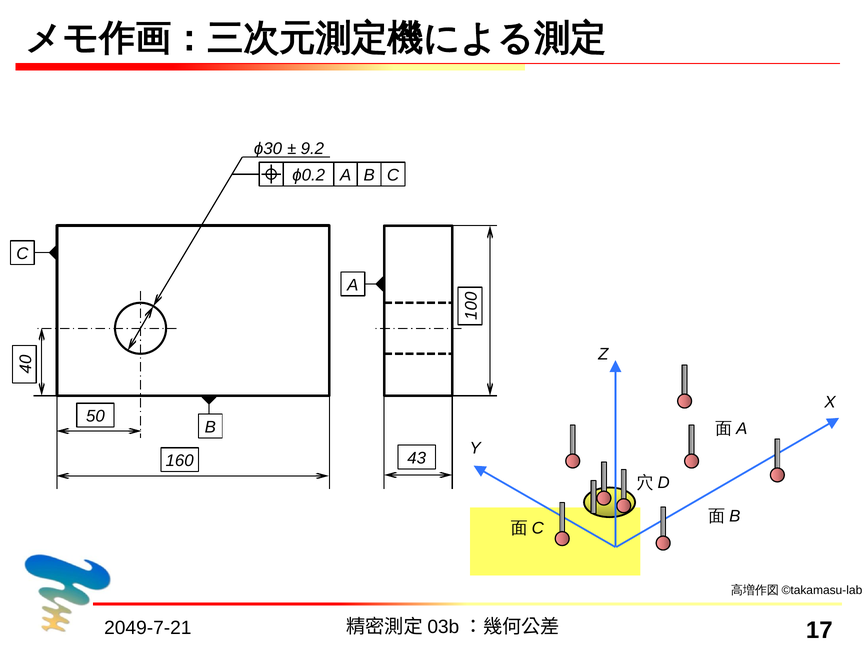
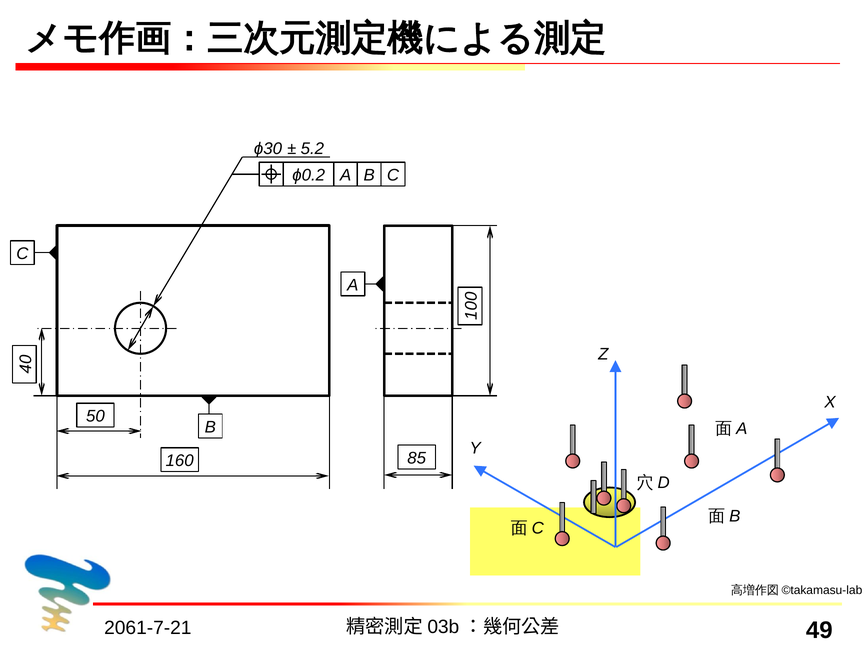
9.2: 9.2 -> 5.2 (312, 149)
43: 43 -> 85 (417, 459)
2049-7-21: 2049-7-21 -> 2061-7-21 (148, 629)
17: 17 -> 49 (819, 631)
